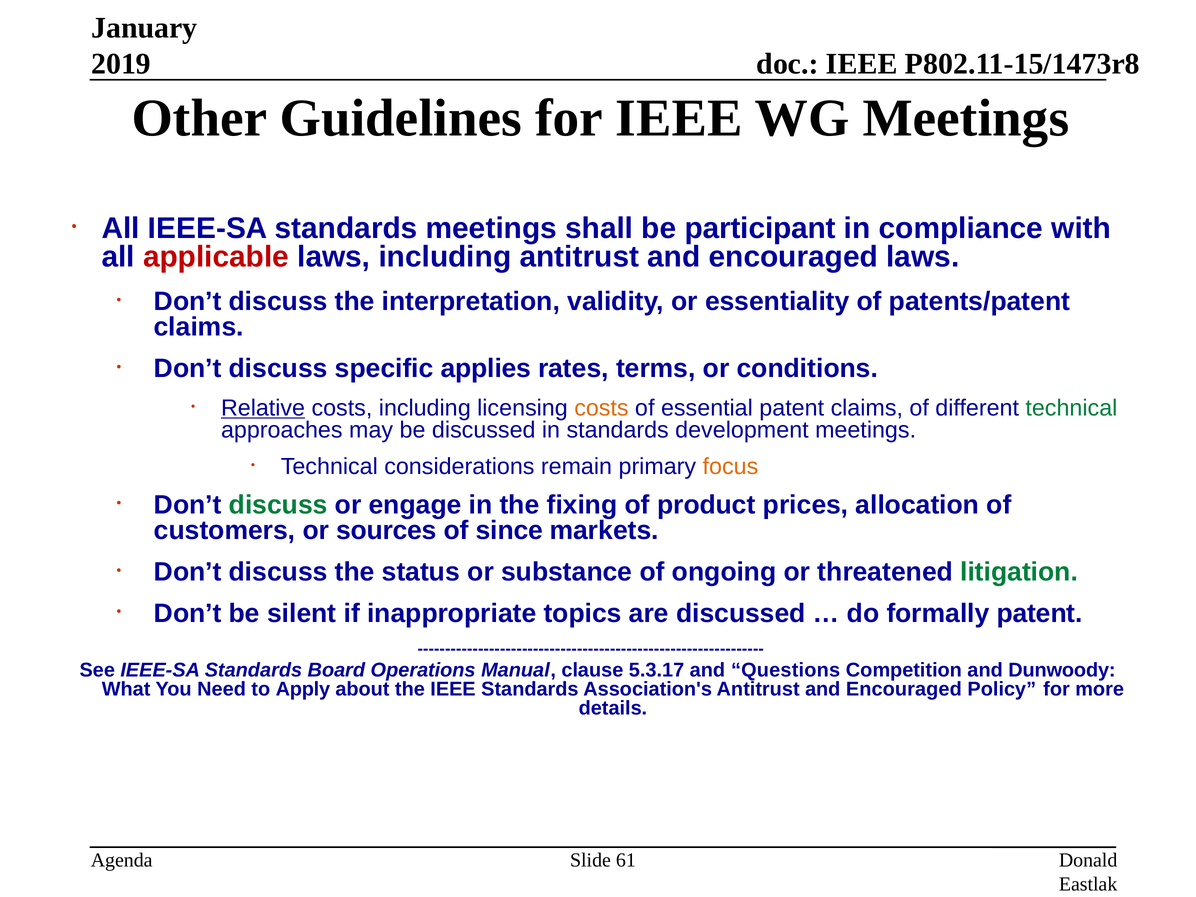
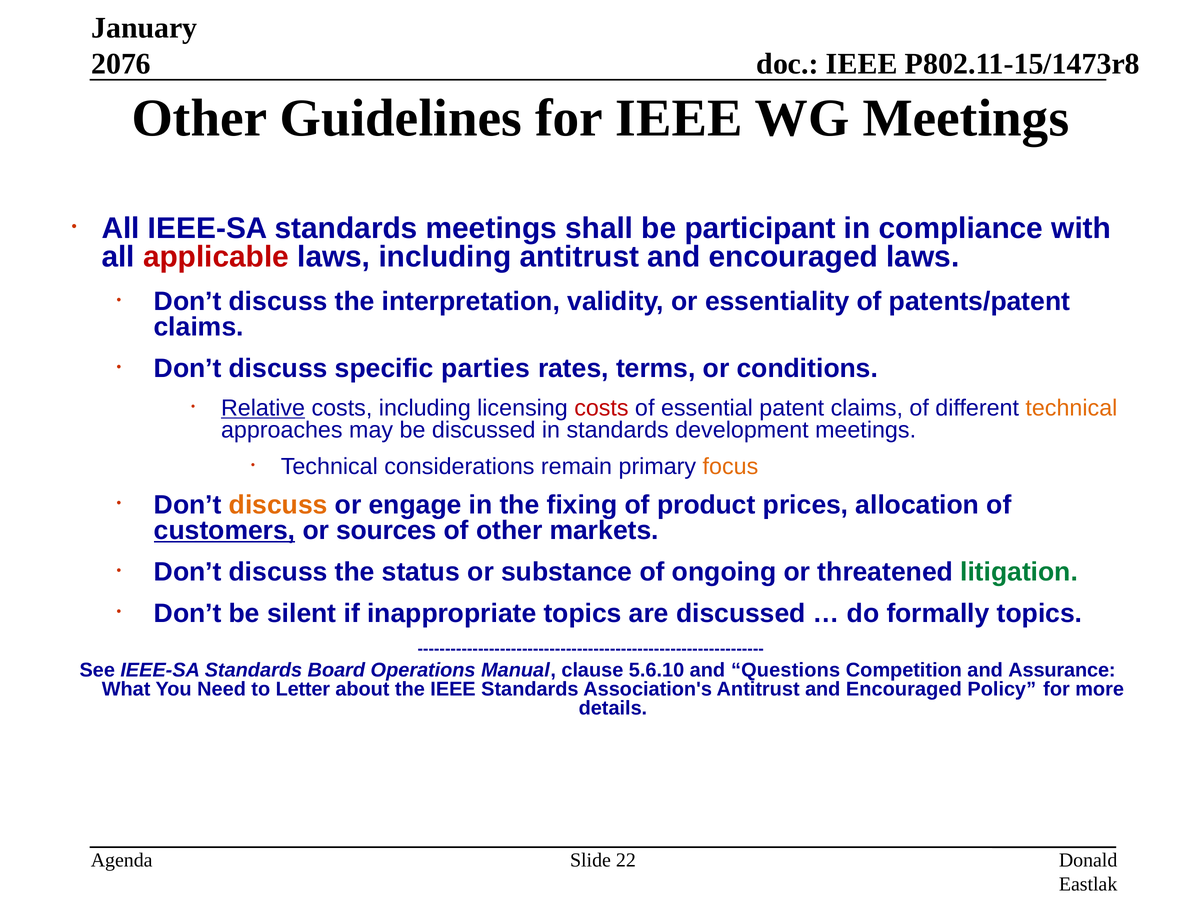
2019: 2019 -> 2076 (121, 64)
applies: applies -> parties (486, 369)
costs colour: orange -> red (601, 408)
technical colour: green -> orange (1071, 408)
discuss colour: green -> orange (278, 505)
customers underline: none -> present (225, 530)
of since: since -> other (509, 530)
formally patent: patent -> topics (1040, 613)
5.3.17: 5.3.17 -> 5.6.10 (657, 670)
Dunwoody: Dunwoody -> Assurance (1062, 670)
Apply: Apply -> Letter (303, 689)
61: 61 -> 22 (626, 860)
